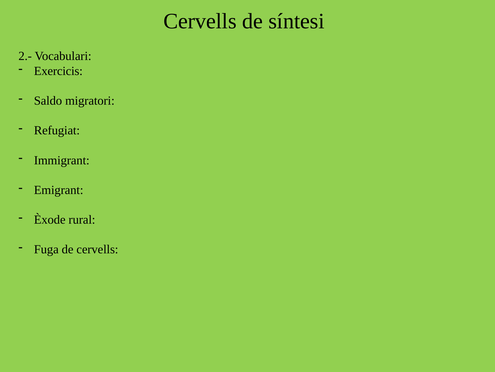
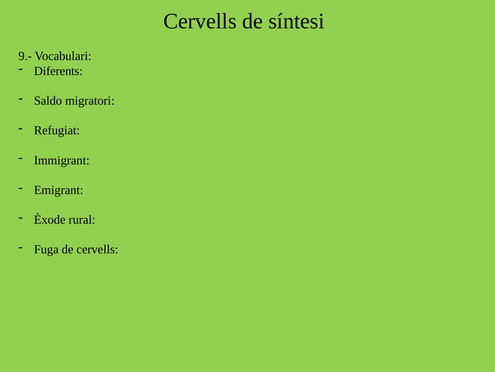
2.-: 2.- -> 9.- (25, 56)
Exercicis: Exercicis -> Diferents (58, 71)
